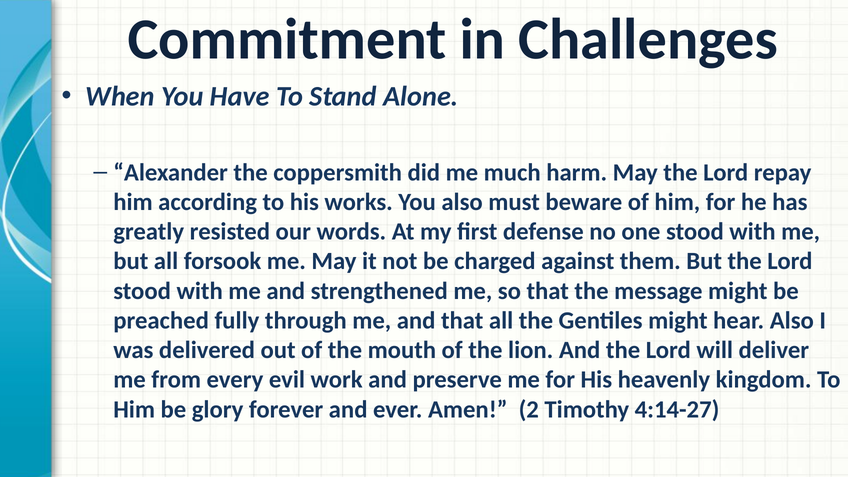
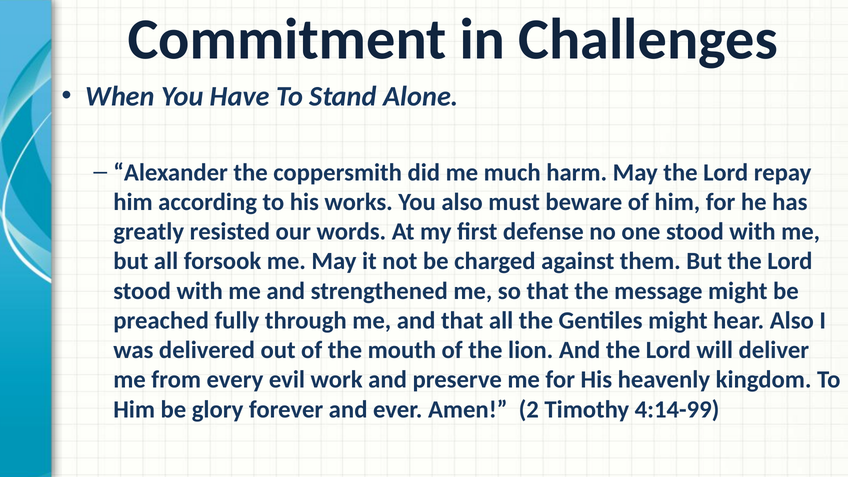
4:14-27: 4:14-27 -> 4:14-99 (677, 409)
